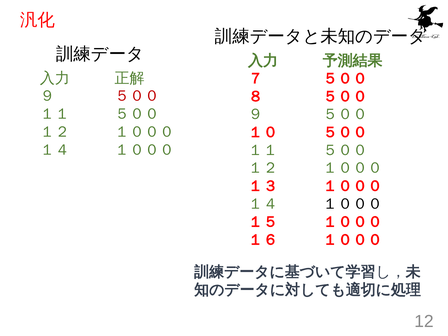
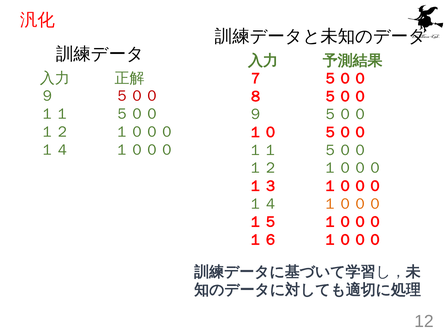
１０００ colour: black -> orange (353, 204)
